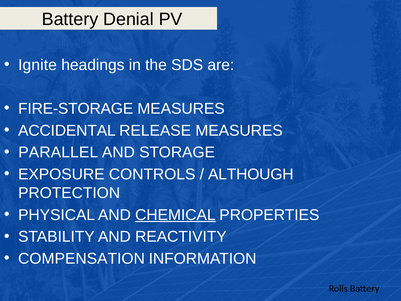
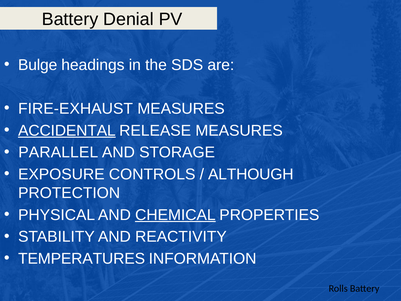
Ignite: Ignite -> Bulge (38, 65)
FIRE-STORAGE: FIRE-STORAGE -> FIRE-EXHAUST (76, 109)
ACCIDENTAL underline: none -> present (67, 130)
COMPENSATION: COMPENSATION -> TEMPERATURES (82, 258)
